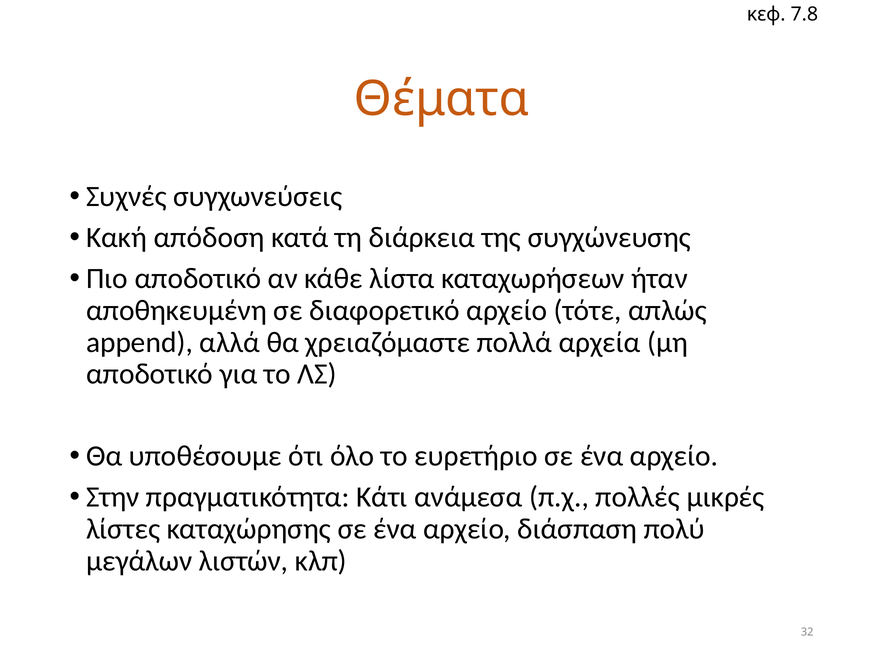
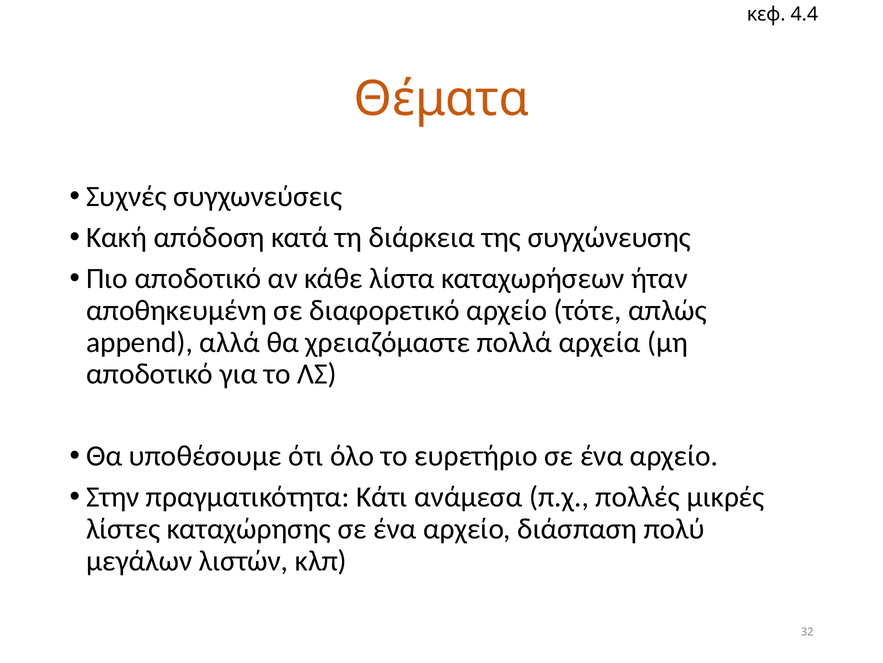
7.8: 7.8 -> 4.4 (804, 14)
